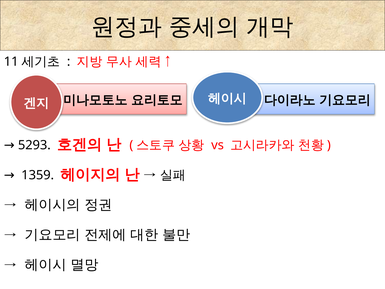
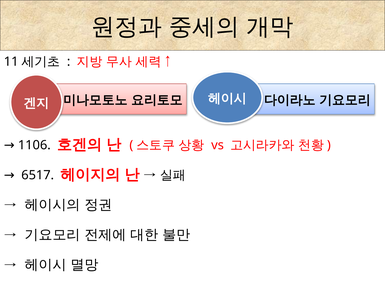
5293: 5293 -> 1106 (34, 145)
1359: 1359 -> 6517 (38, 175)
